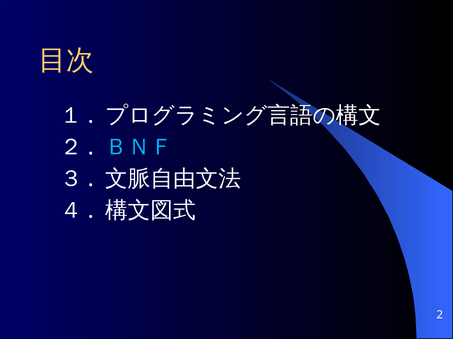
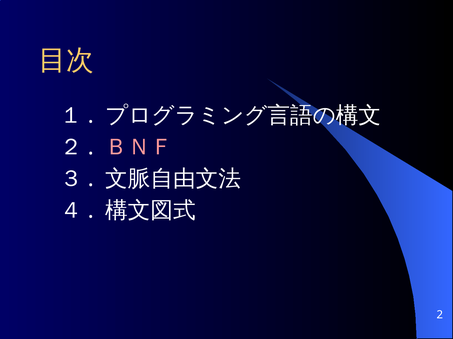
ＢＮＦ colour: light blue -> pink (139, 147)
